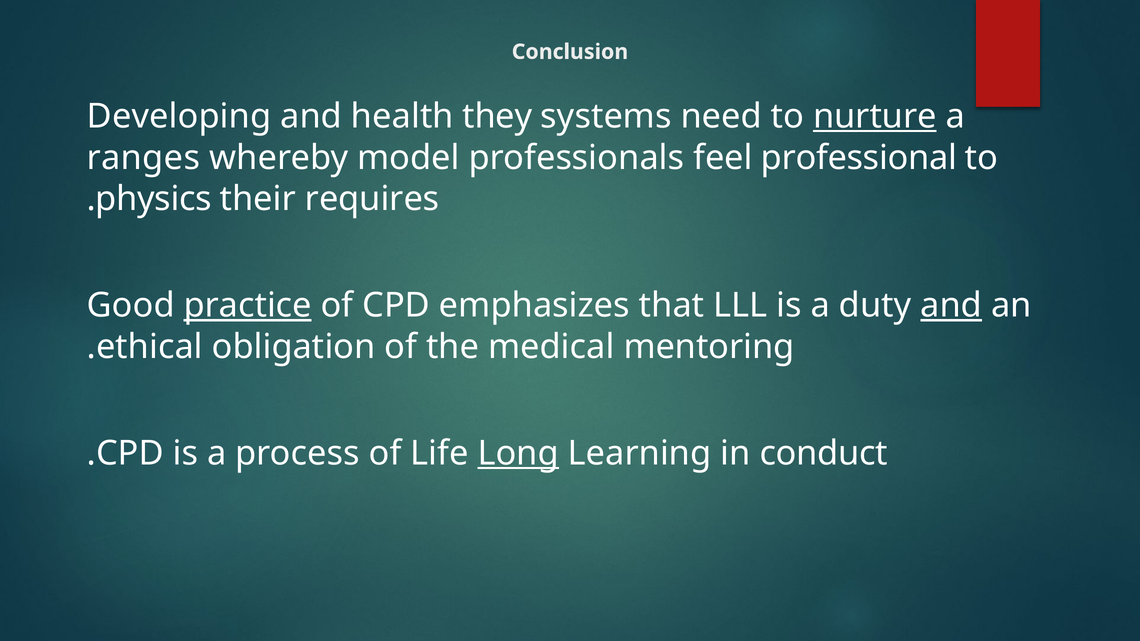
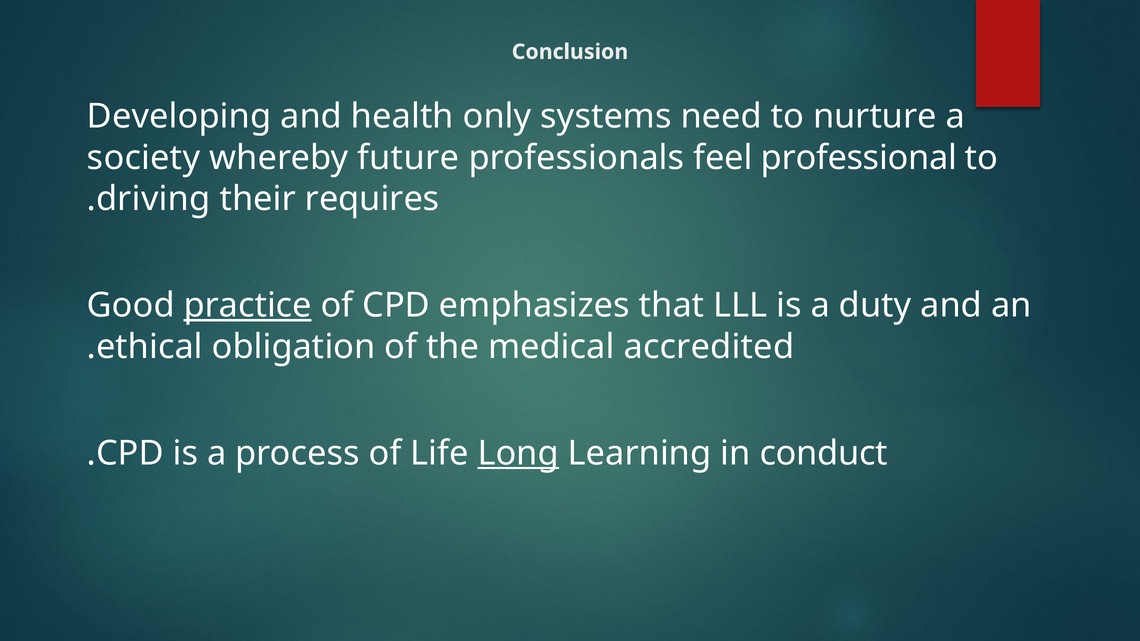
they: they -> only (497, 116)
nurture underline: present -> none (875, 116)
ranges: ranges -> society (144, 158)
model: model -> future (408, 158)
physics: physics -> driving (153, 199)
and underline: present -> none (951, 306)
mentoring: mentoring -> accredited (709, 347)
